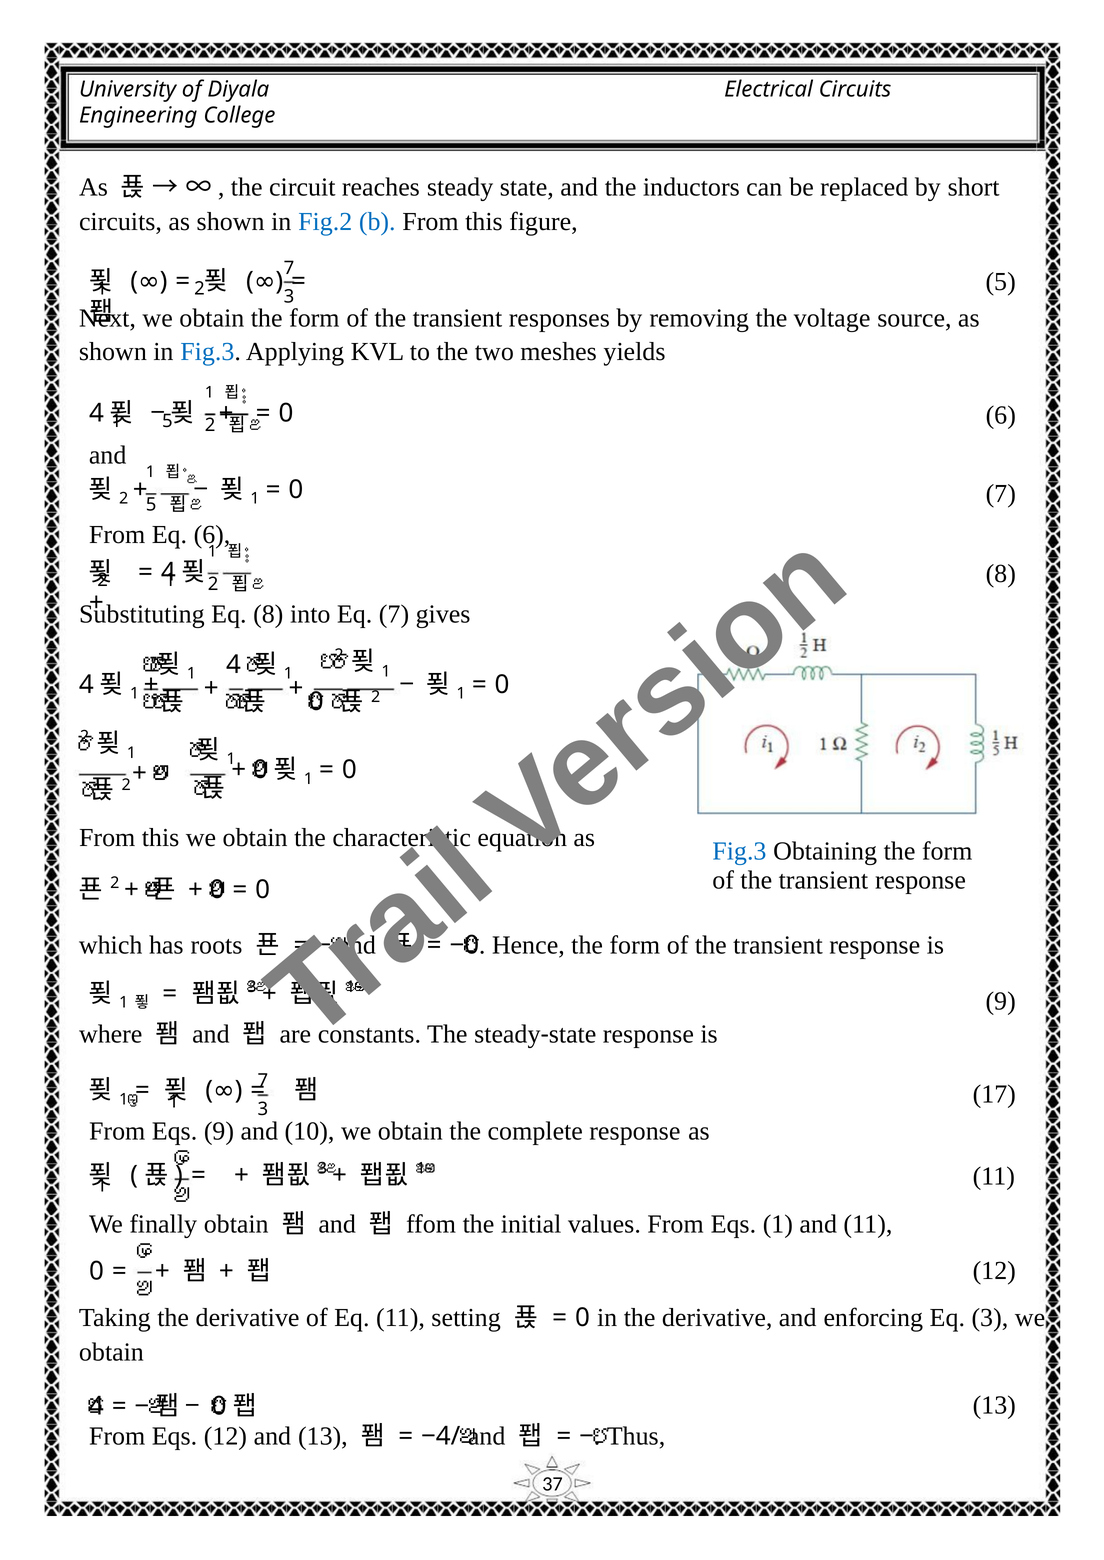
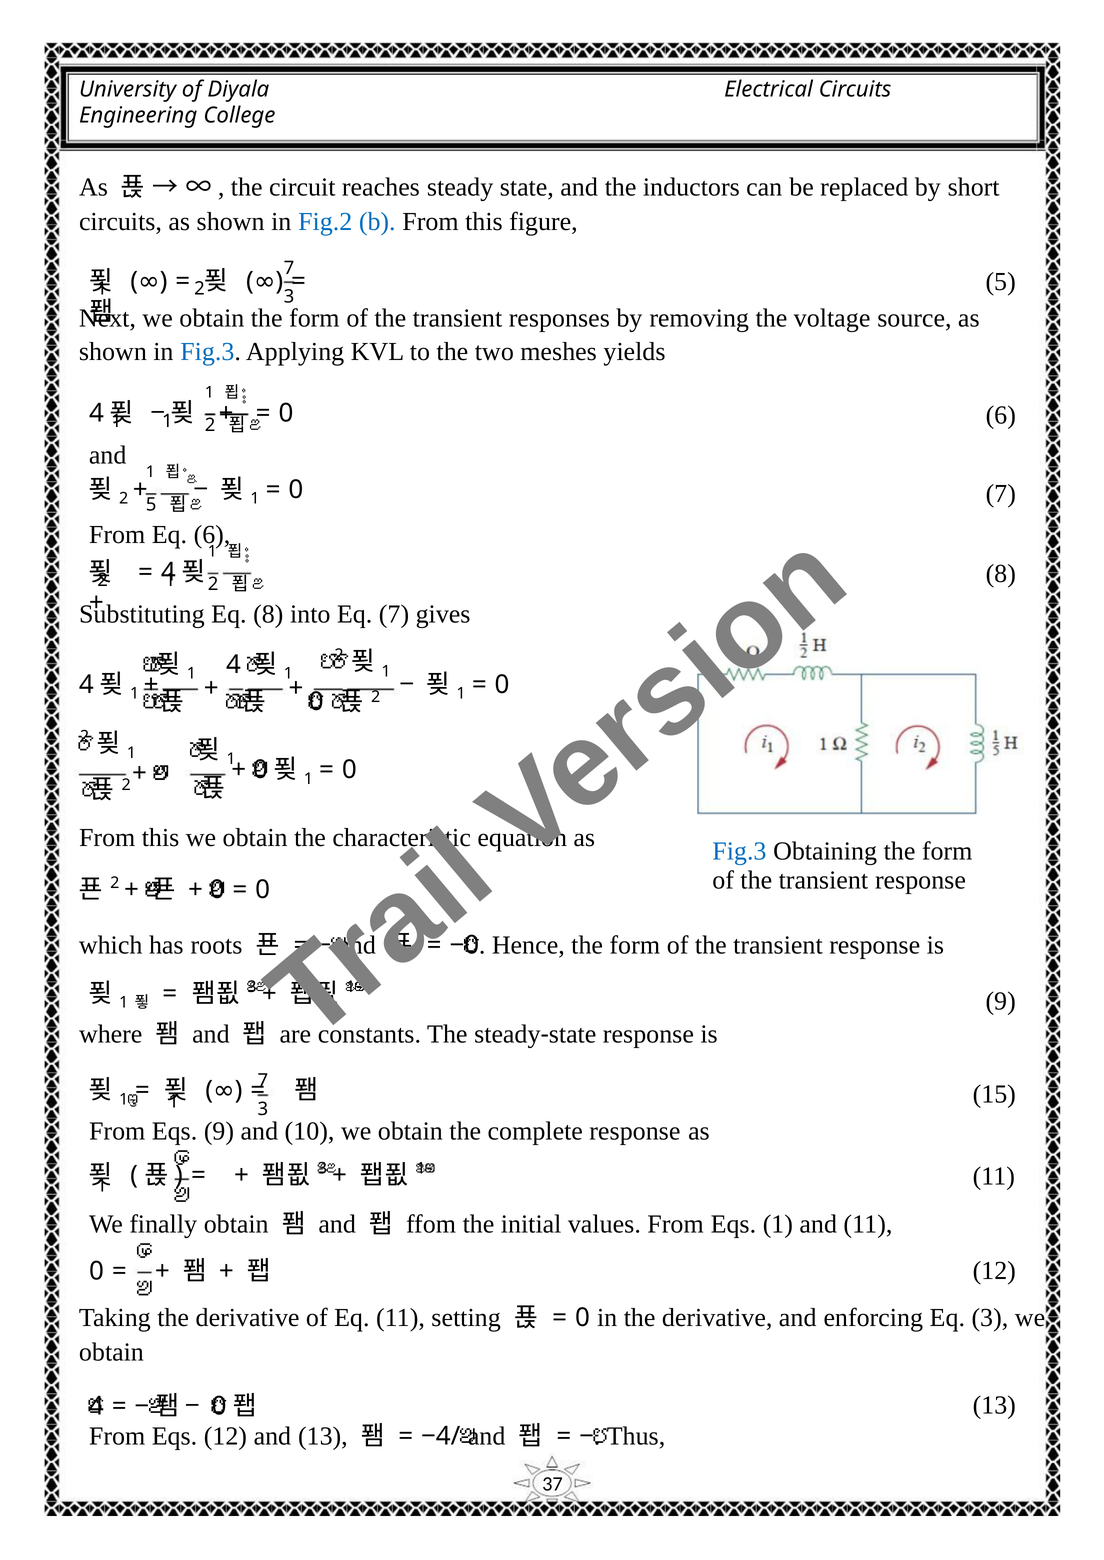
5: 5 -> 1 (167, 421)
17: 17 -> 15 (994, 1094)
